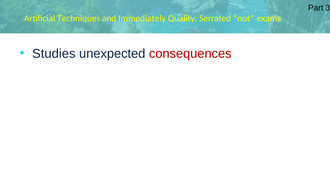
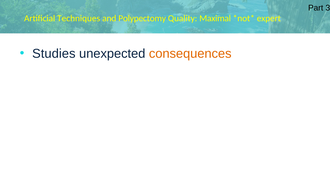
Immediately: Immediately -> Polypectomy (142, 18)
Serrated: Serrated -> Maximal (215, 18)
exams: exams -> expert (269, 18)
consequences colour: red -> orange (190, 54)
